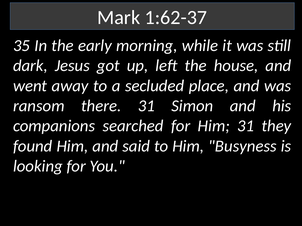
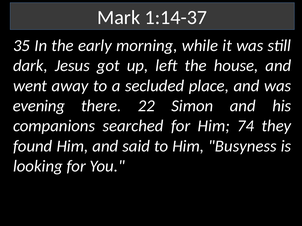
1:62-37: 1:62-37 -> 1:14-37 (176, 17)
ransom: ransom -> evening (39, 106)
there 31: 31 -> 22 (146, 106)
Him 31: 31 -> 74 (246, 126)
